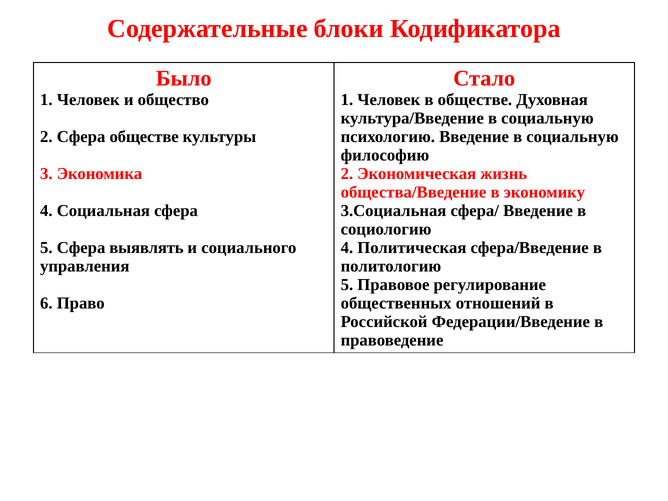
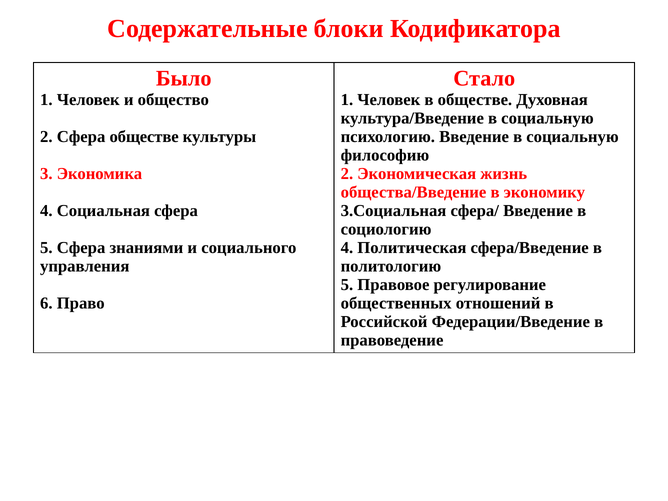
выявлять: выявлять -> знаниями (146, 248)
